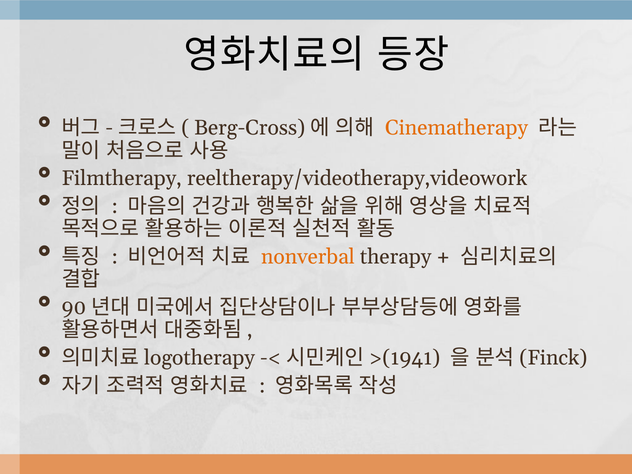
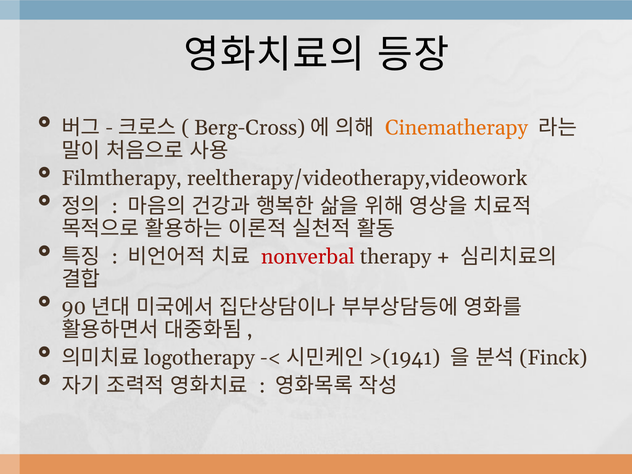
nonverbal colour: orange -> red (308, 257)
